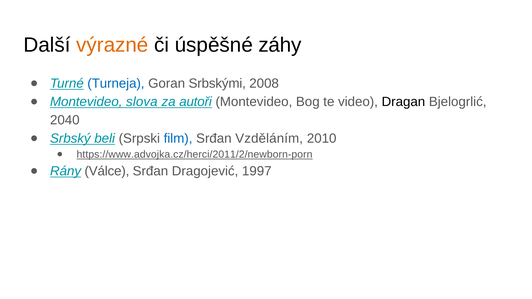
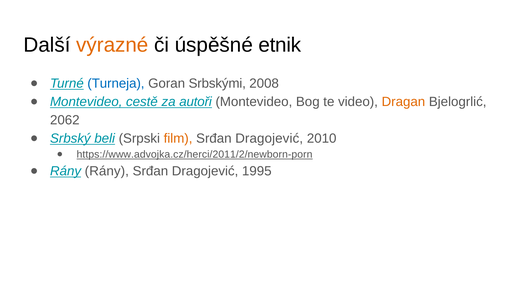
záhy: záhy -> etnik (280, 45)
slova: slova -> cestě (142, 102)
Dragan colour: black -> orange (403, 102)
2040: 2040 -> 2062 (65, 120)
film colour: blue -> orange (178, 139)
Vzděláním: Vzděláním -> Dragojević (269, 139)
Rány Válce: Válce -> Rány (107, 171)
1997: 1997 -> 1995 (257, 171)
